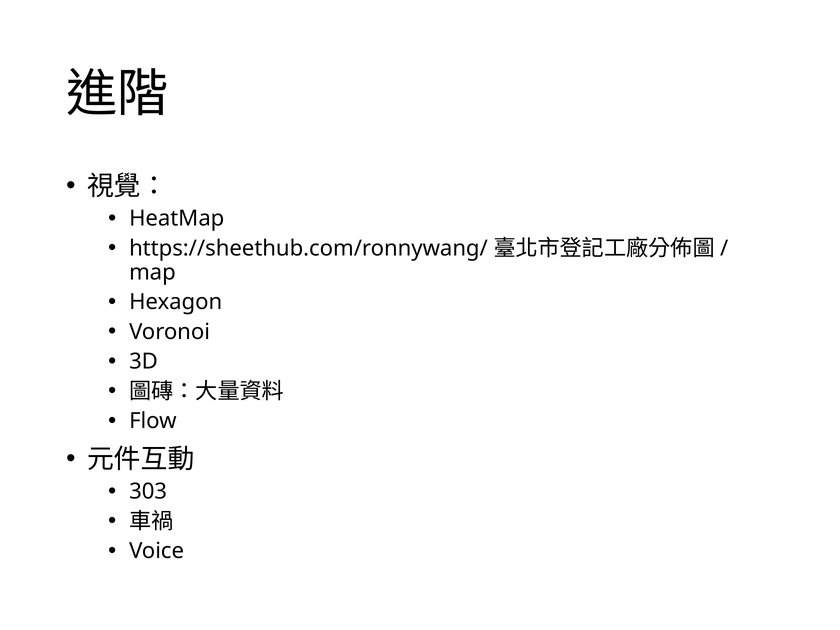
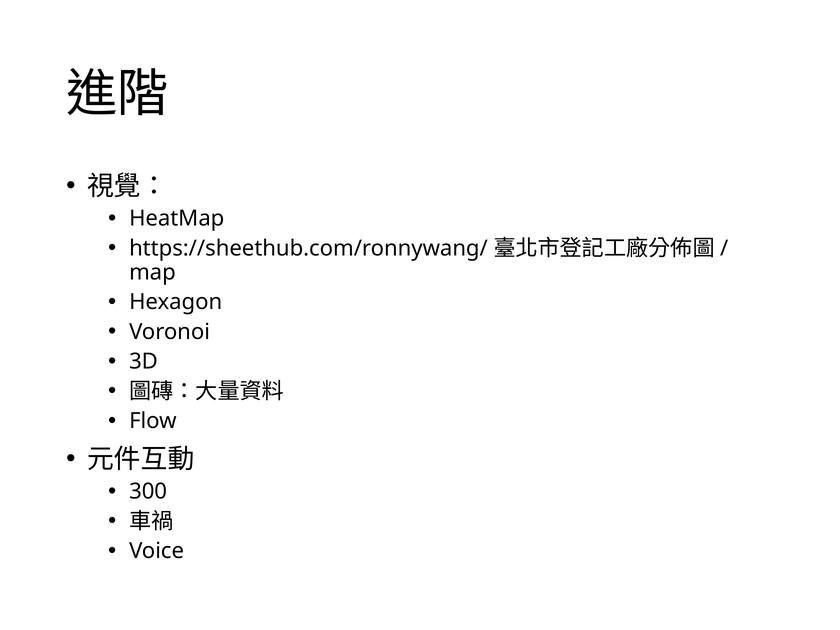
303: 303 -> 300 (148, 491)
